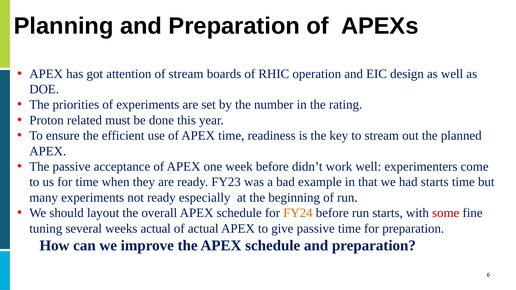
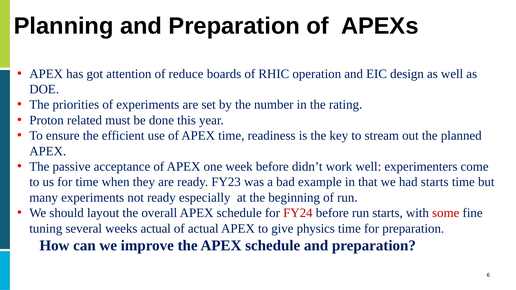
of stream: stream -> reduce (186, 74)
FY24 colour: orange -> red (298, 213)
give passive: passive -> physics (316, 229)
